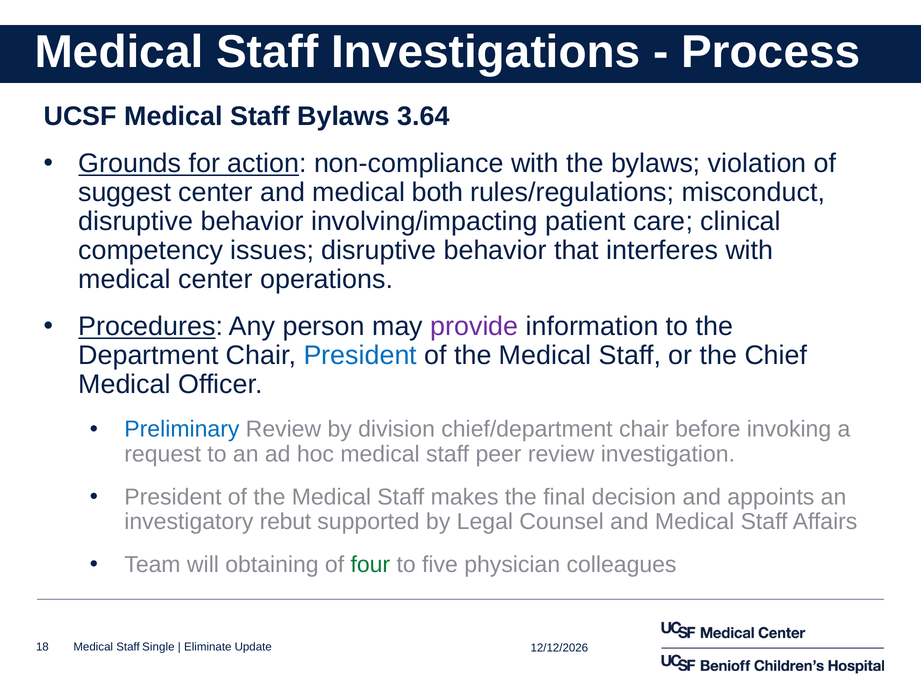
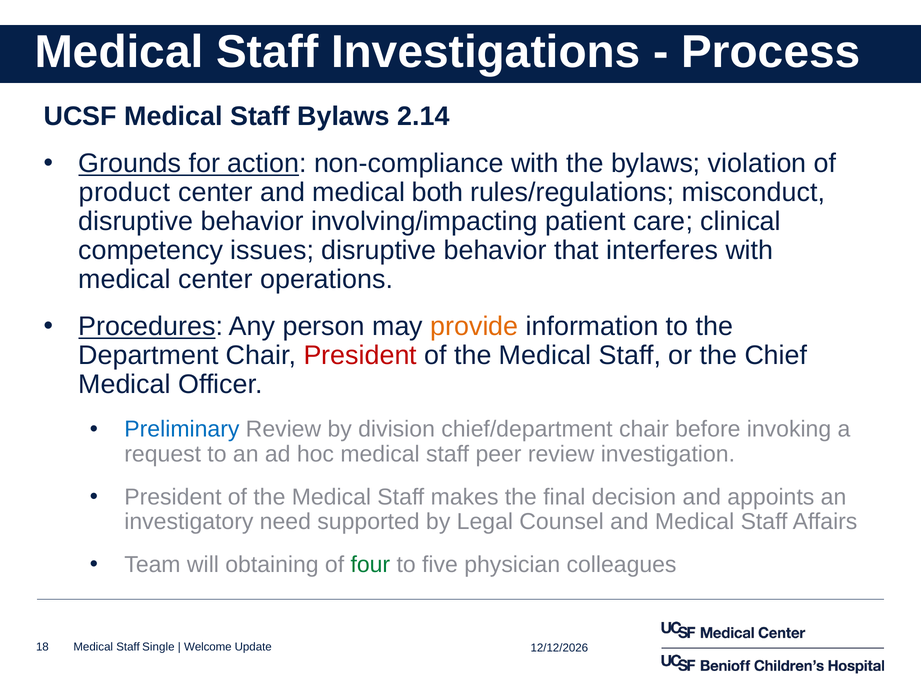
3.64: 3.64 -> 2.14 (423, 116)
suggest: suggest -> product (124, 192)
provide colour: purple -> orange (474, 326)
President colour: blue -> red (360, 355)
rebut: rebut -> need (285, 522)
Eliminate: Eliminate -> Welcome (208, 647)
